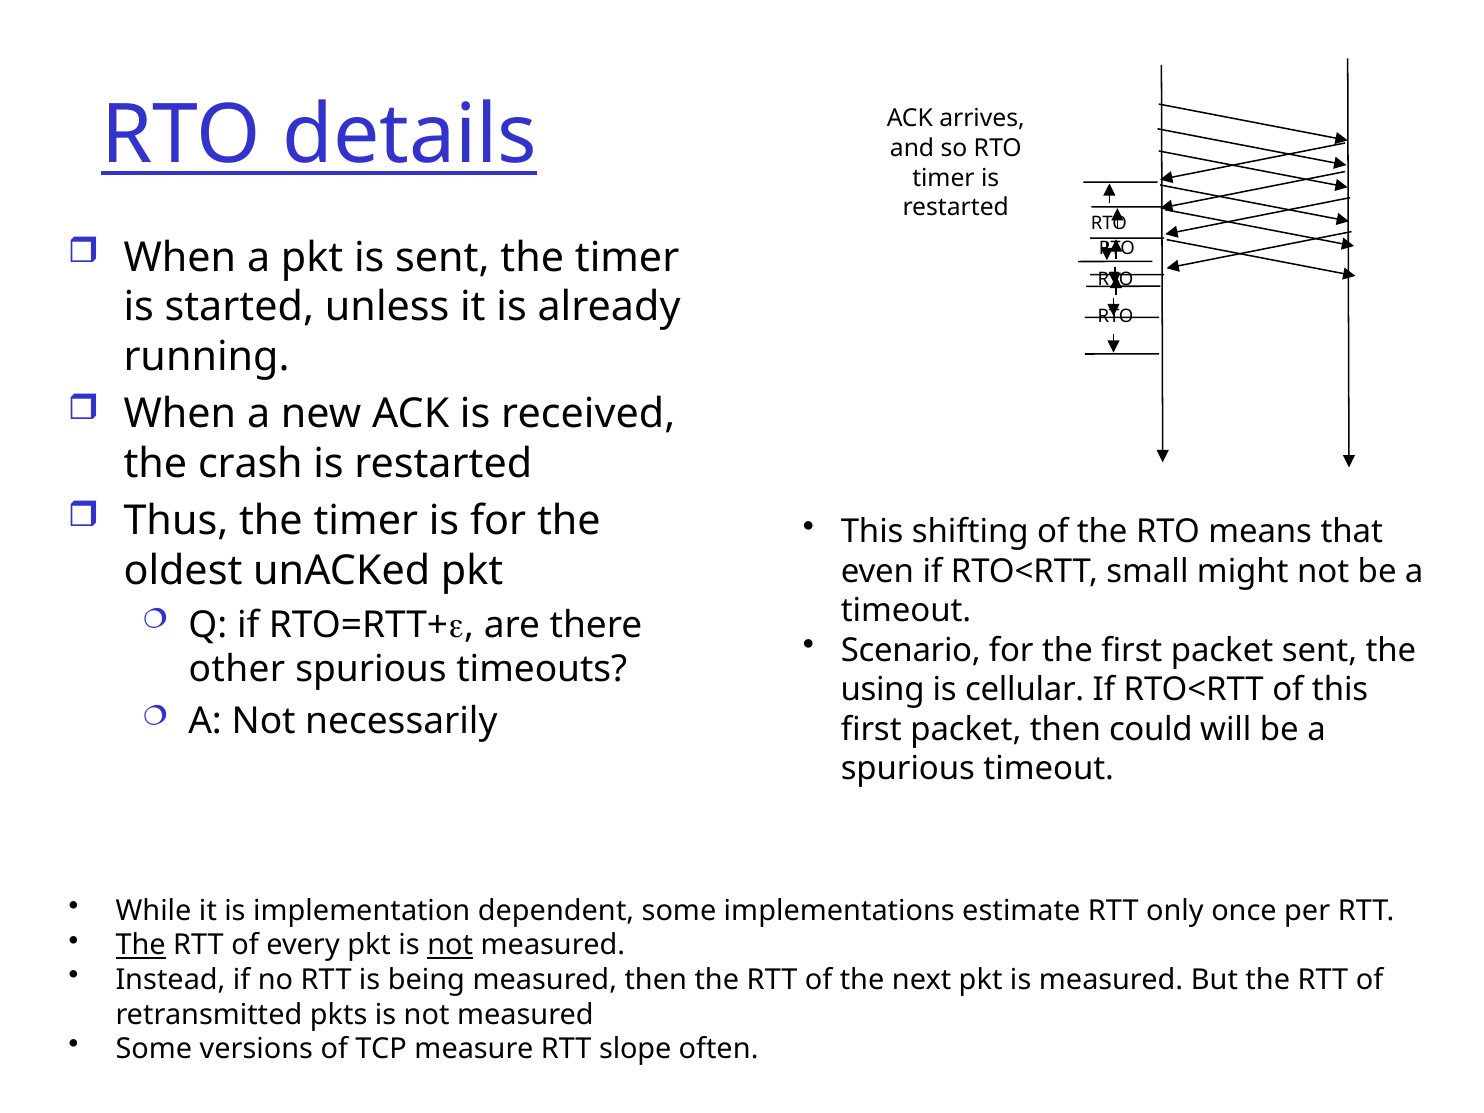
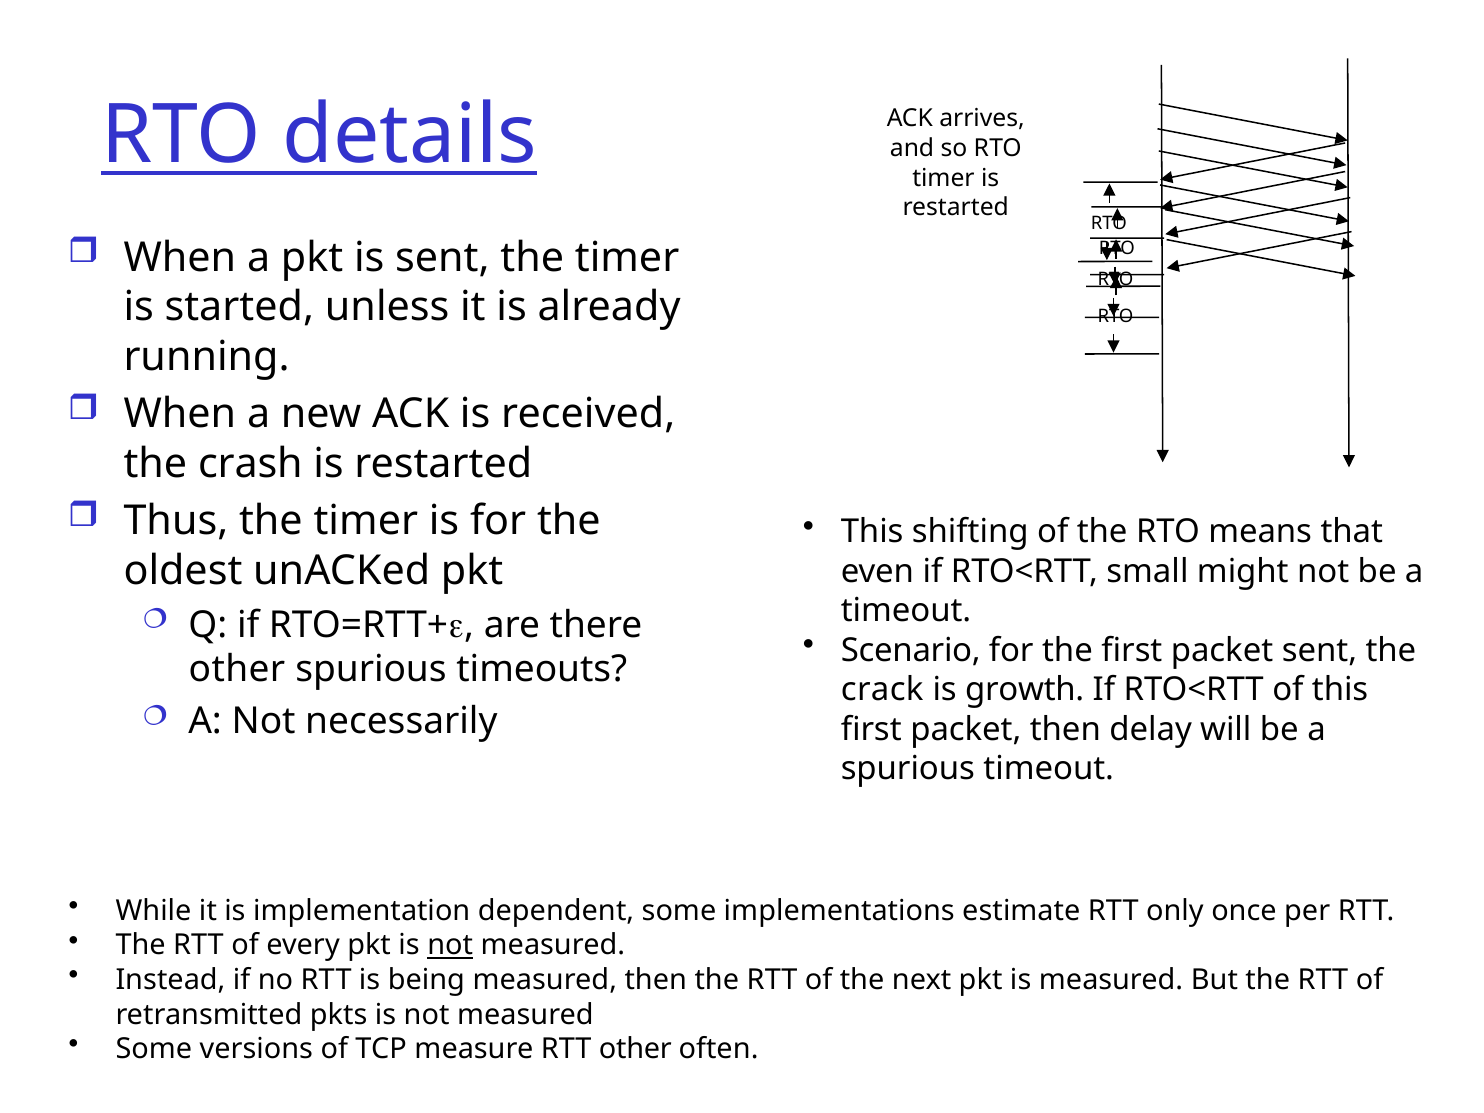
using: using -> crack (882, 690)
cellular: cellular -> growth (1025, 690)
could: could -> delay (1151, 730)
The underline: present -> none (141, 945)
RTT slope: slope -> other (635, 1049)
